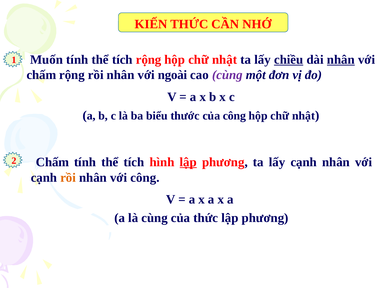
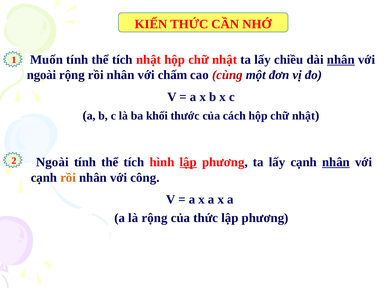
tích rộng: rộng -> nhật (149, 60)
chiều underline: present -> none (289, 60)
chấm: chấm -> ngoài (41, 75)
ngoài: ngoài -> chấm (173, 75)
cùng colour: purple -> red (227, 75)
biểu: biểu -> khối (157, 116)
của công: công -> cách (234, 116)
Chấm: Chấm -> Ngoài (52, 162)
nhân underline: none -> present (336, 162)
là cùng: cùng -> rộng (154, 218)
